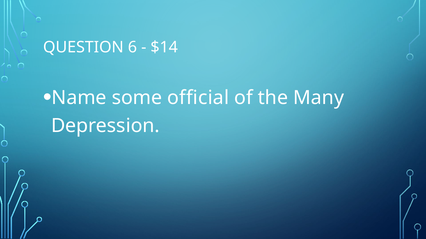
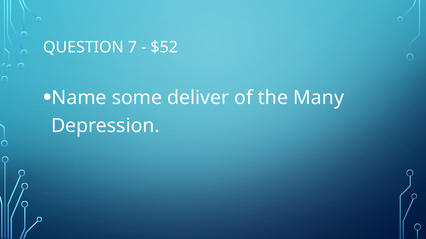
6: 6 -> 7 (132, 47)
$14: $14 -> $52 (164, 47)
official: official -> deliver (198, 98)
